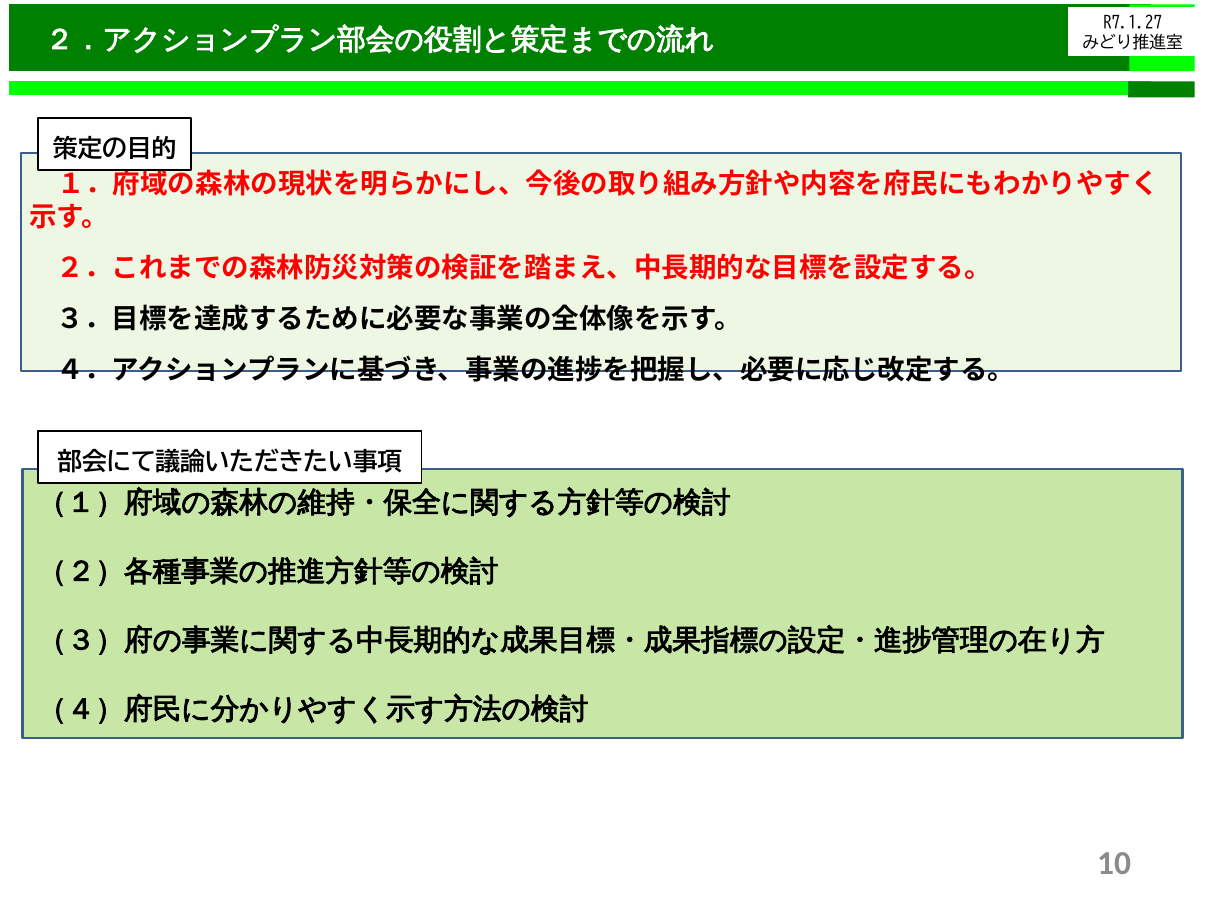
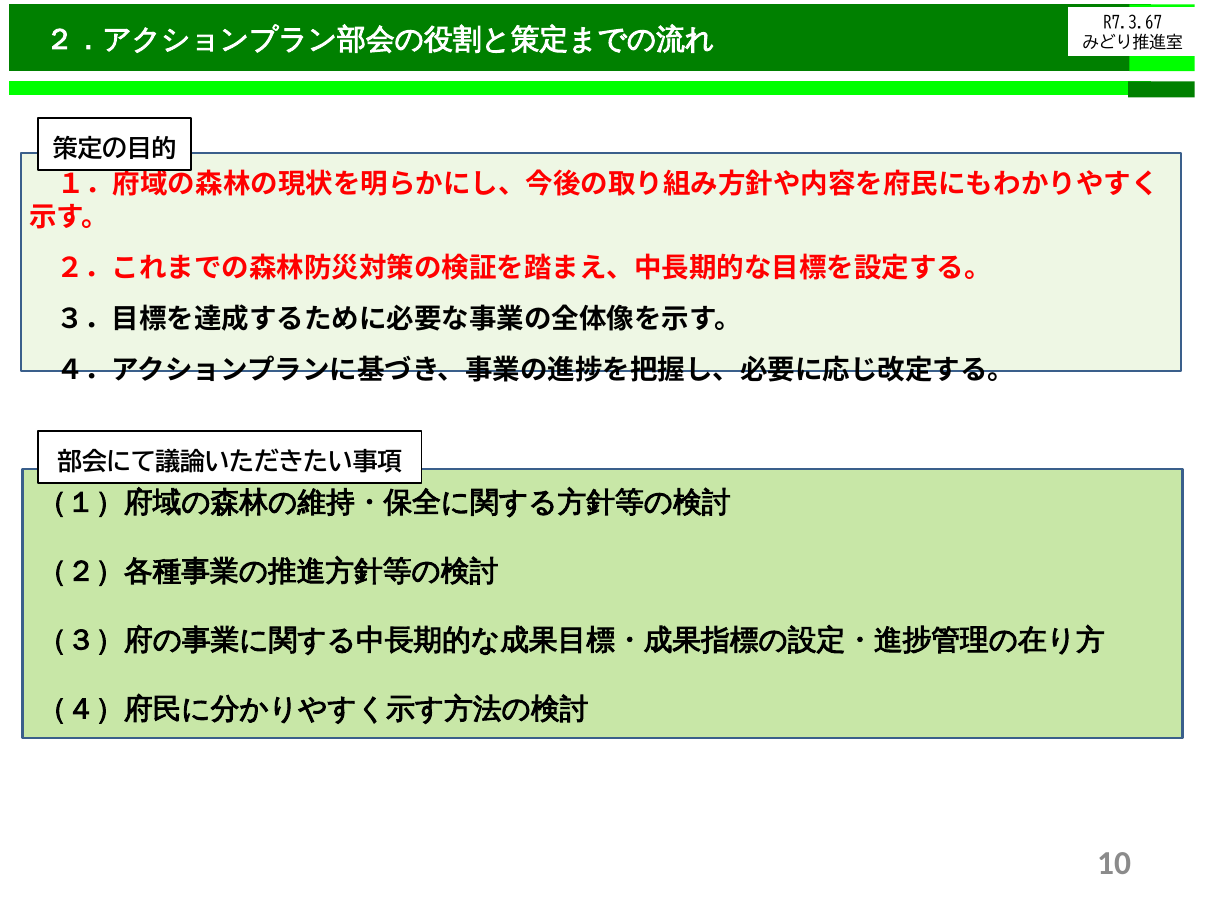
R7.1.27: R7.1.27 -> R7.3.67 (1133, 23)
